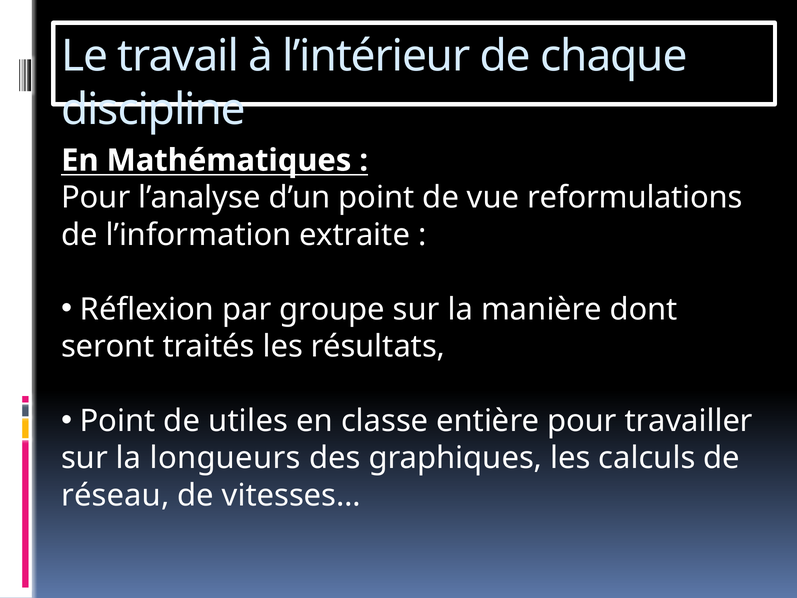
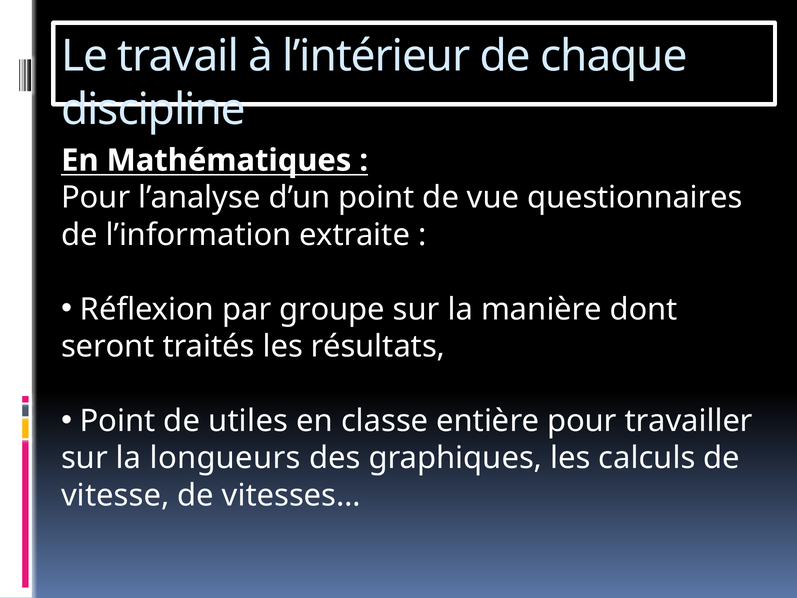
reformulations: reformulations -> questionnaires (635, 198)
réseau: réseau -> vitesse (115, 495)
